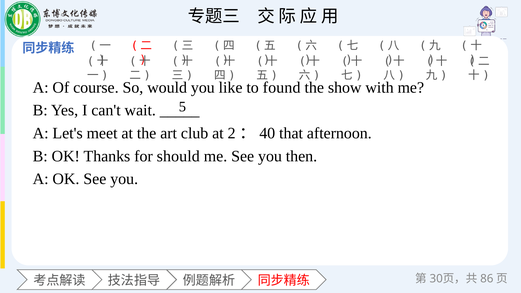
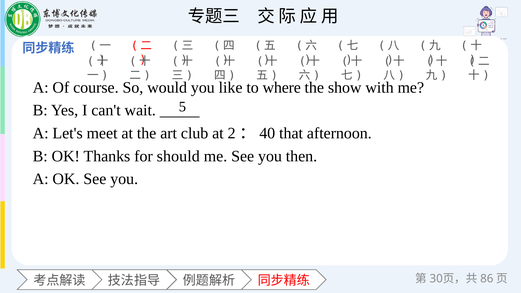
found: found -> where (282, 87)
